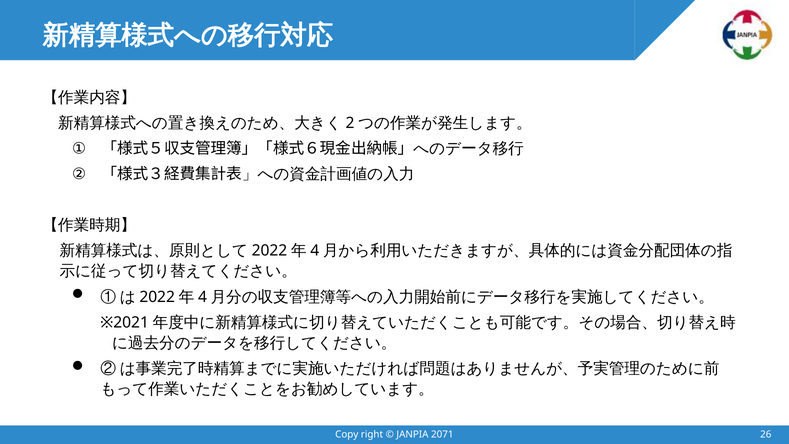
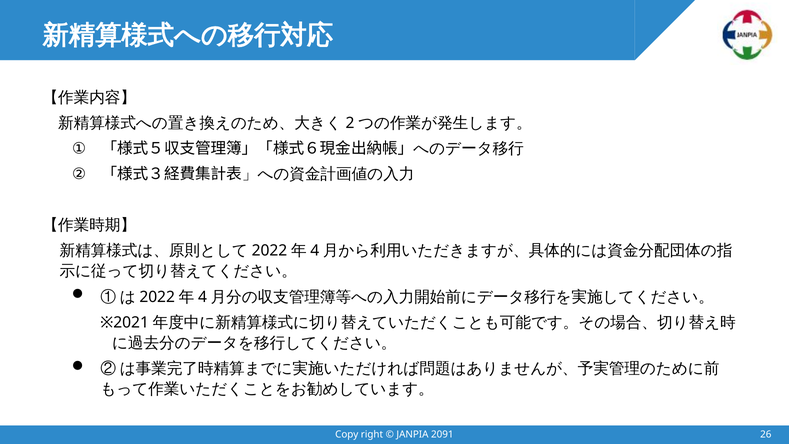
2071: 2071 -> 2091 (442, 434)
